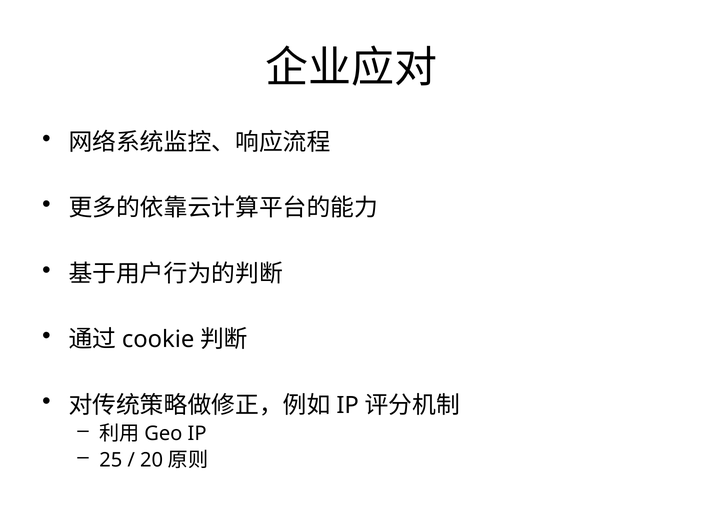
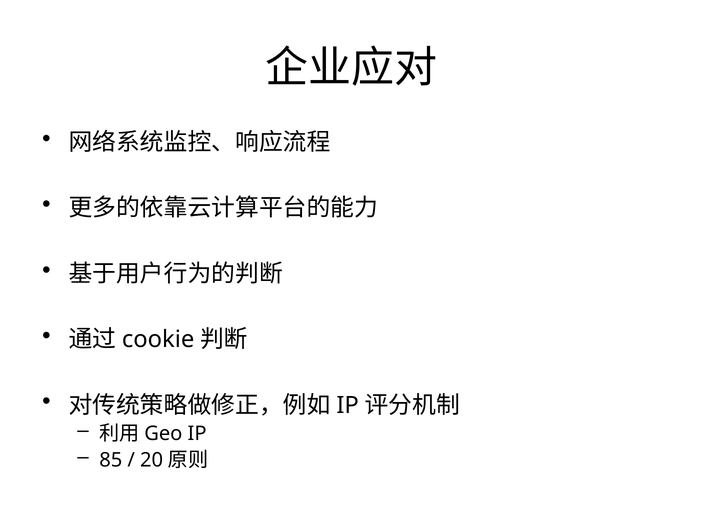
25: 25 -> 85 (111, 460)
